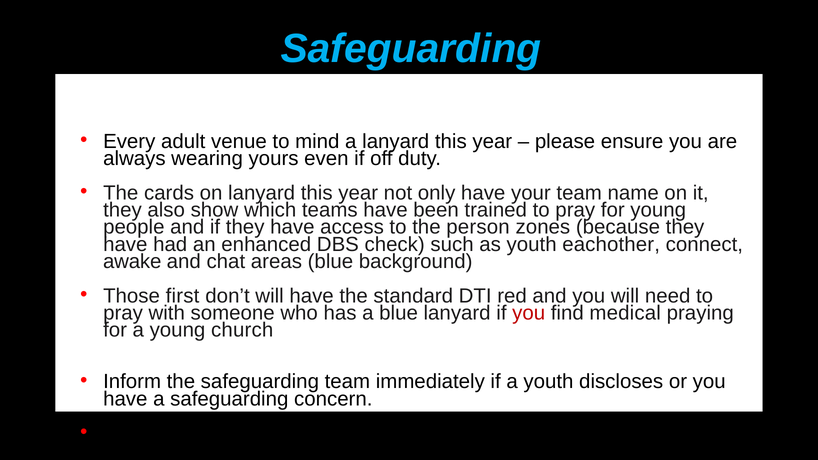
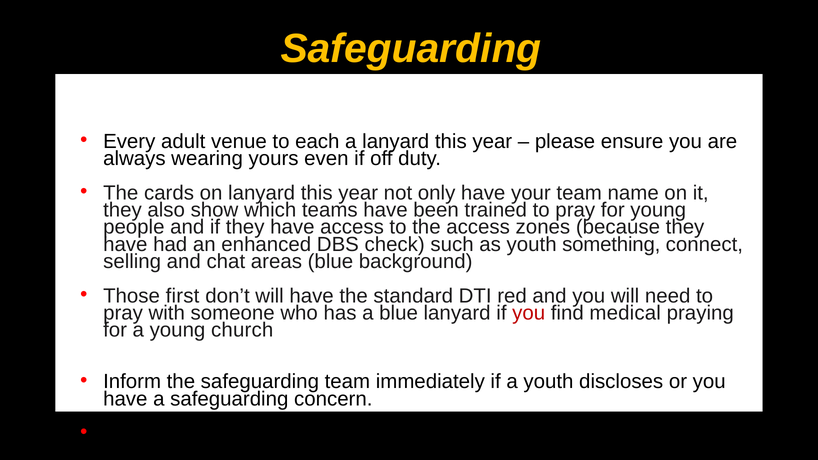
Safeguarding colour: light blue -> yellow (411, 49)
mind: mind -> each (317, 141)
the person: person -> access (478, 227)
eachother: eachother -> something (611, 244)
awake: awake -> selling (132, 262)
